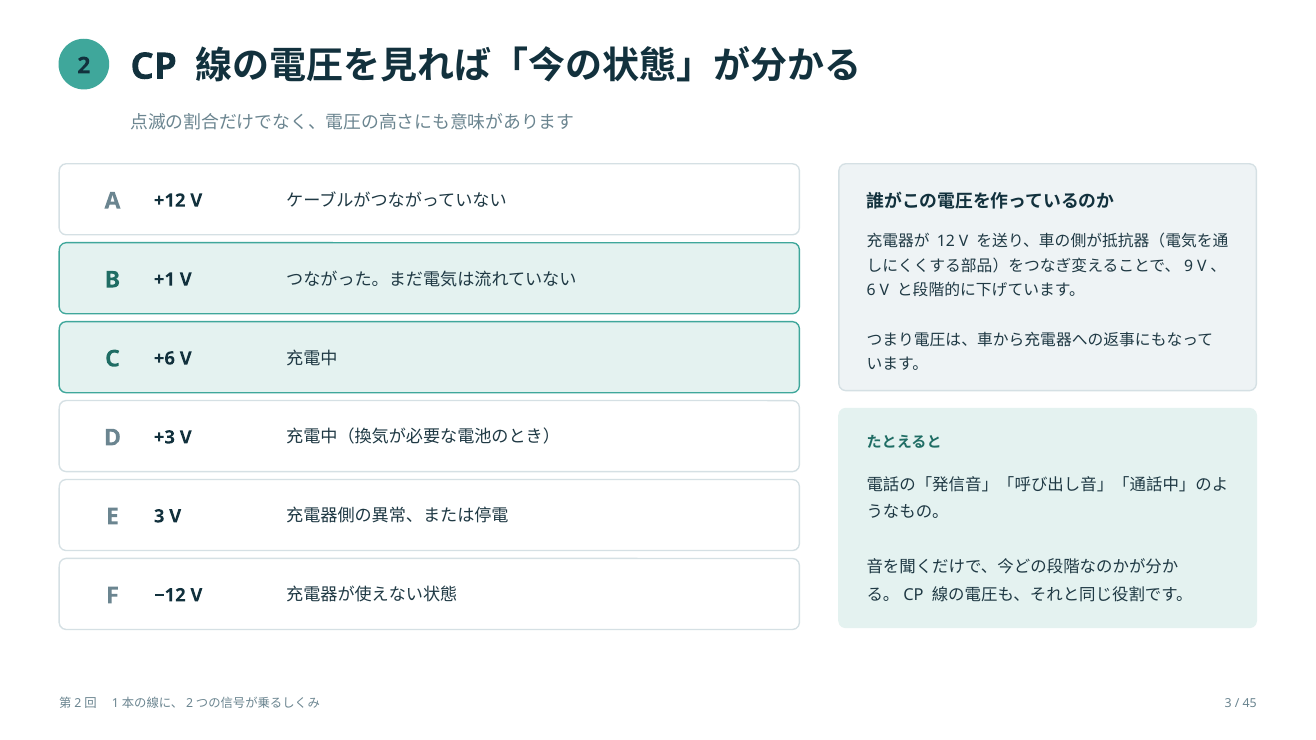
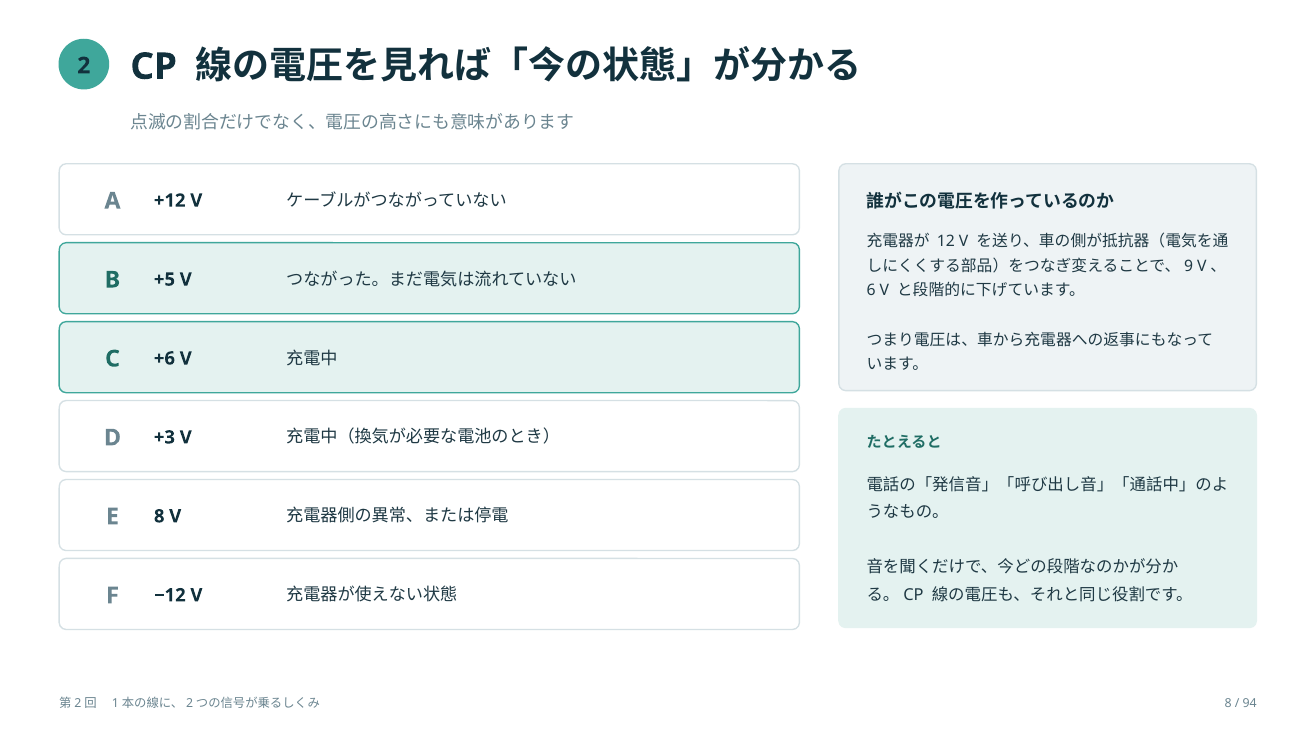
+1: +1 -> +5 (164, 280)
E 3: 3 -> 8 (159, 516)
3: 3 -> 8 (1228, 704)
45: 45 -> 94 (1250, 704)
